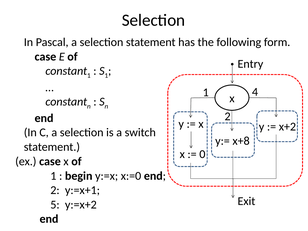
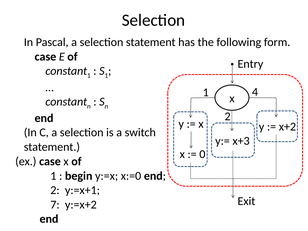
x+8: x+8 -> x+3 (241, 141)
5: 5 -> 7 (55, 205)
